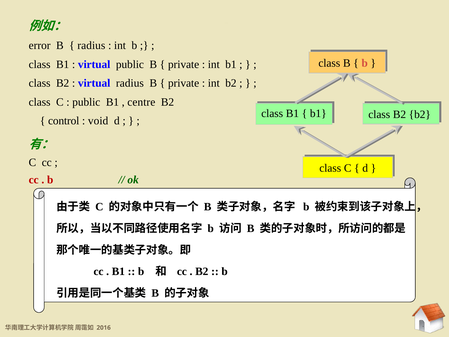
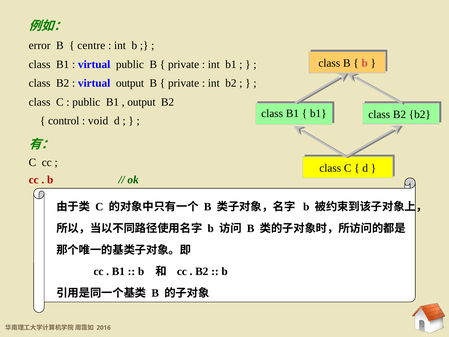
radius: radius -> centre (91, 45)
virtual radius: radius -> output (130, 83)
centre: centre -> output (141, 102)
